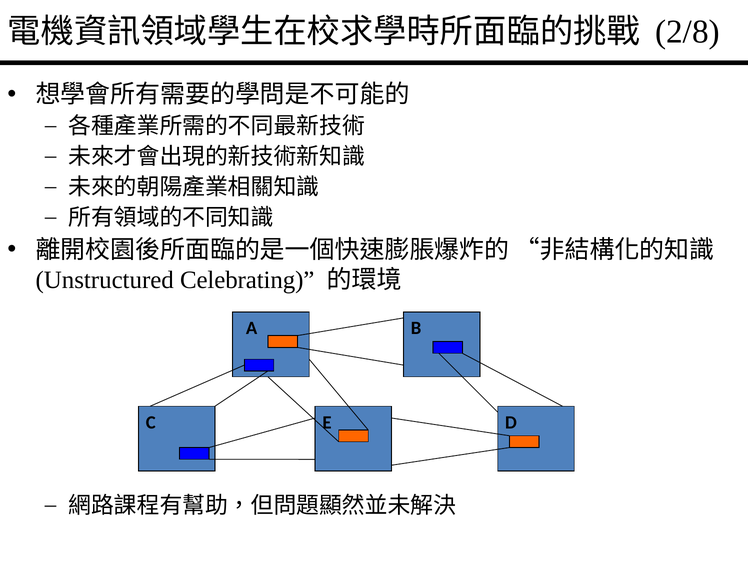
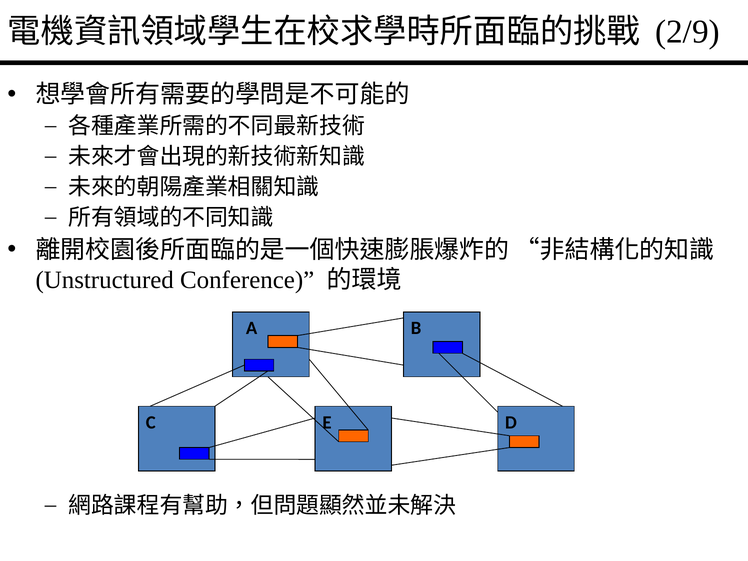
2/8: 2/8 -> 2/9 (688, 32)
Celebrating: Celebrating -> Conference (247, 280)
